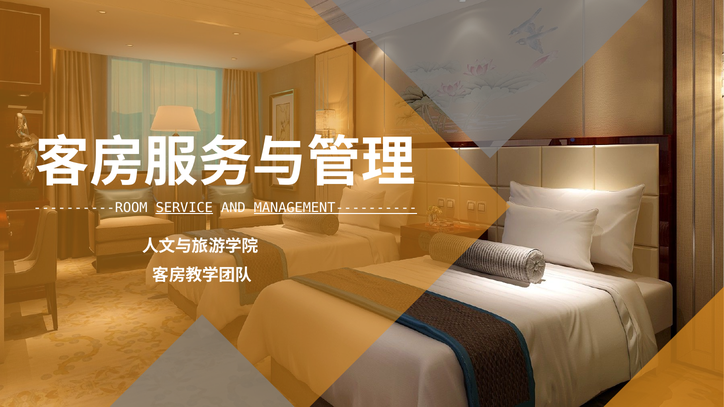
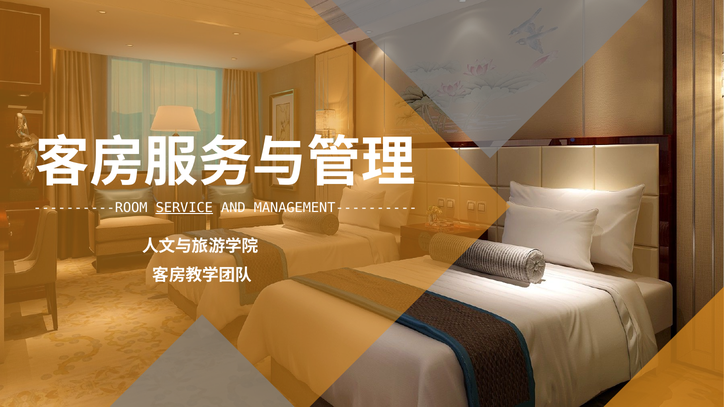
MANAGEMENT---------- underline: present -> none (335, 208)
